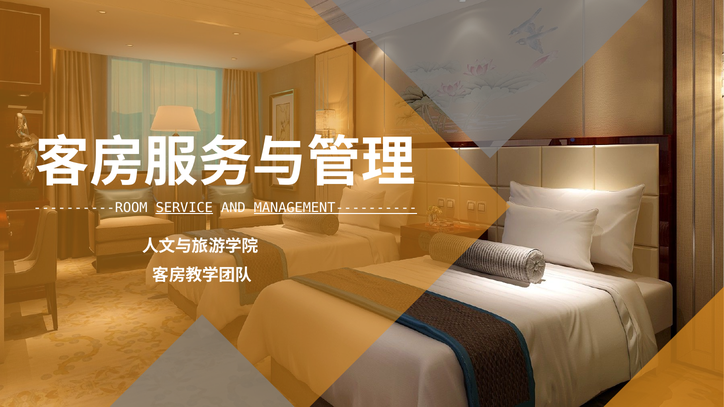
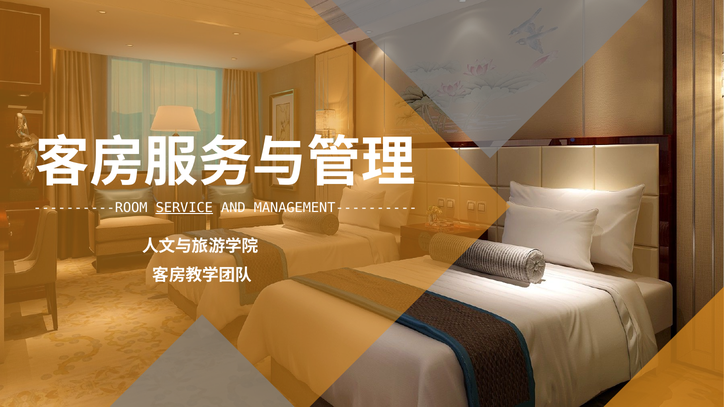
MANAGEMENT---------- underline: present -> none (335, 208)
